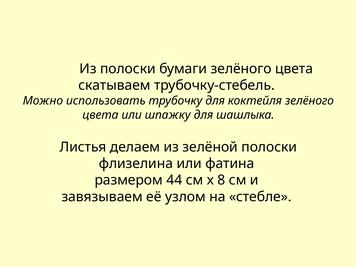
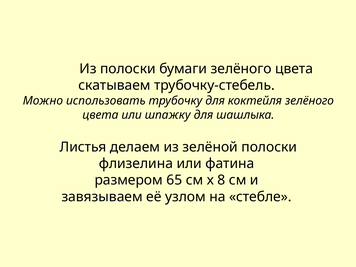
44: 44 -> 65 (174, 180)
